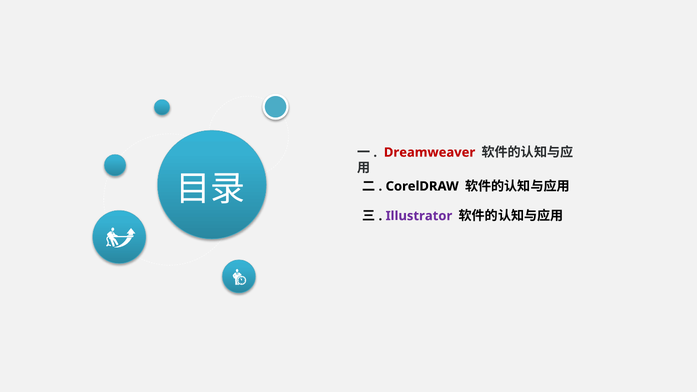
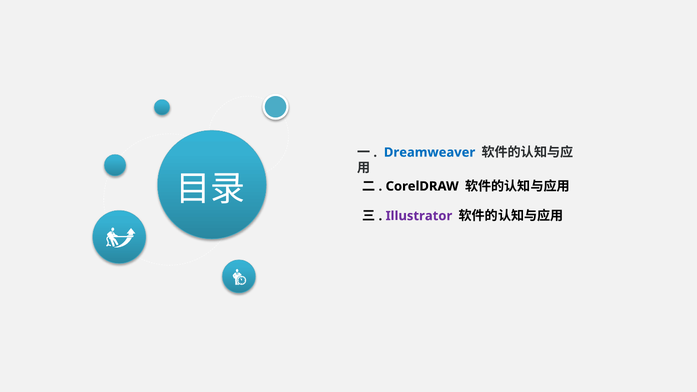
Dreamweaver colour: red -> blue (430, 152)
